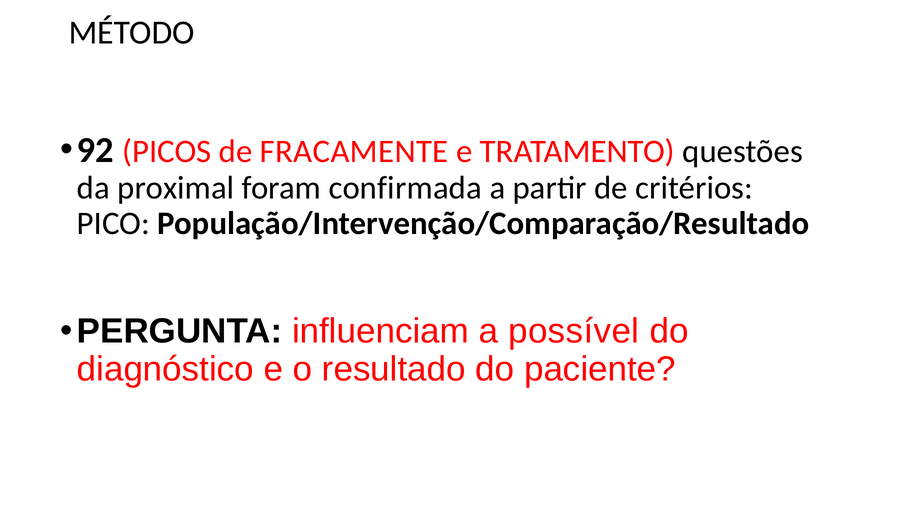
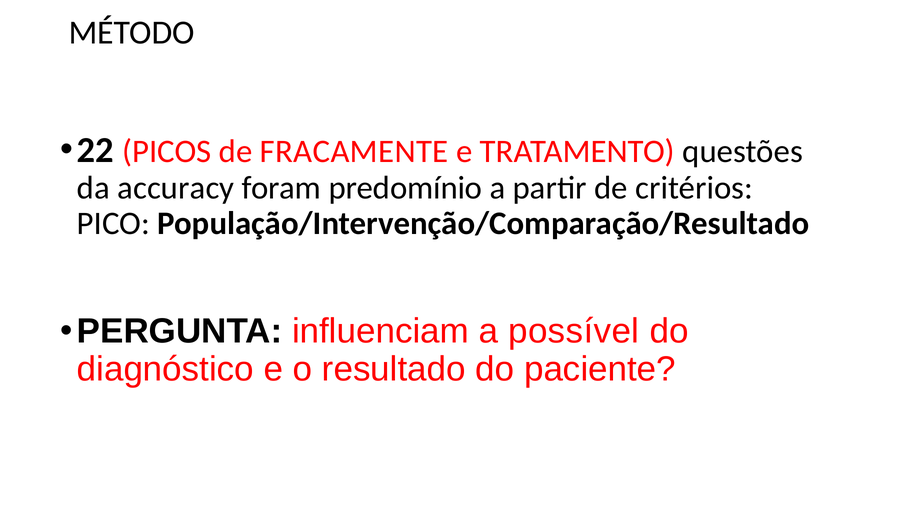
92: 92 -> 22 (95, 150)
proximal: proximal -> accuracy (176, 188)
confirmada: confirmada -> predomínio (405, 188)
